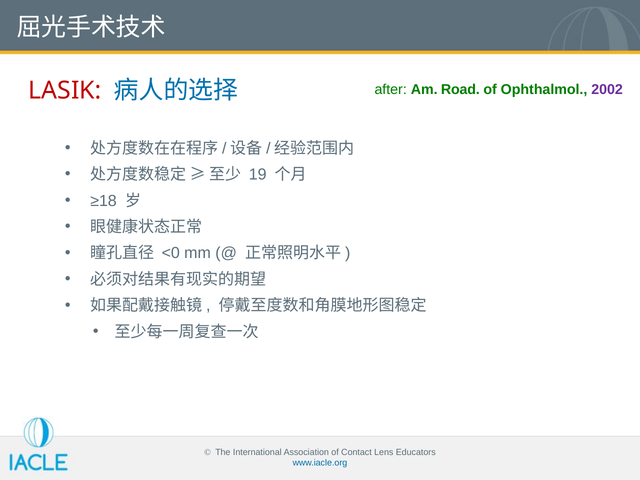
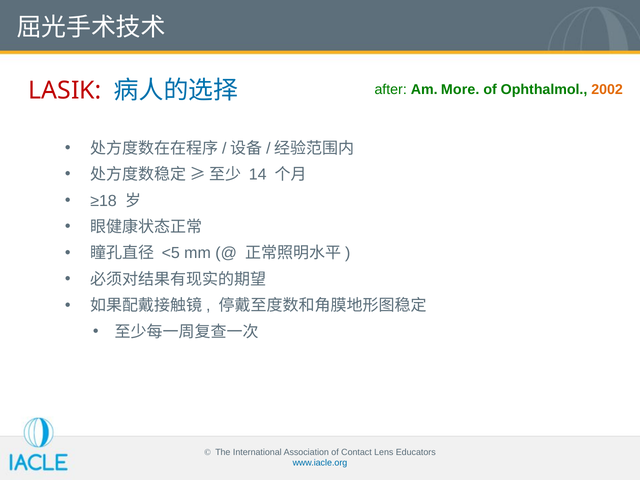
Road: Road -> More (460, 90)
2002 colour: purple -> orange (607, 90)
19: 19 -> 14 (258, 175)
<0: <0 -> <5 (171, 253)
